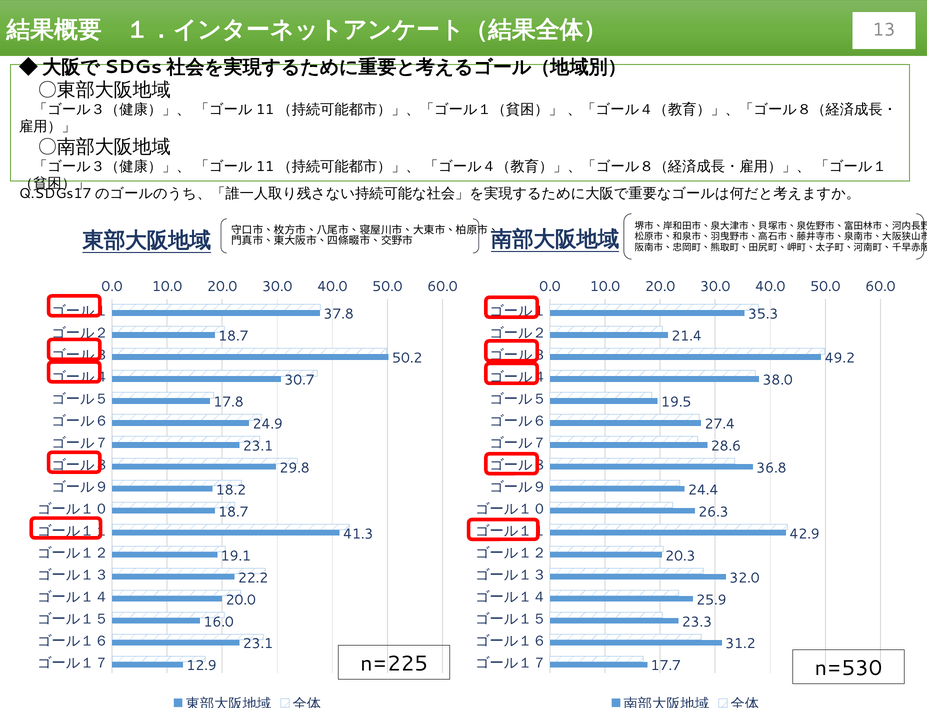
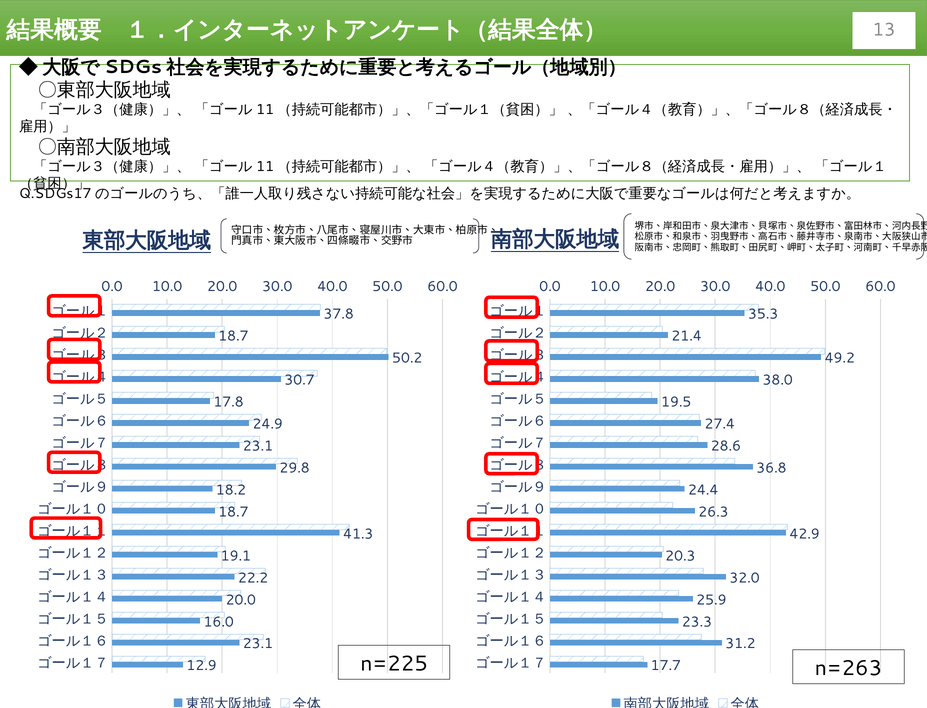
n=530: n=530 -> n=263 (848, 668)
